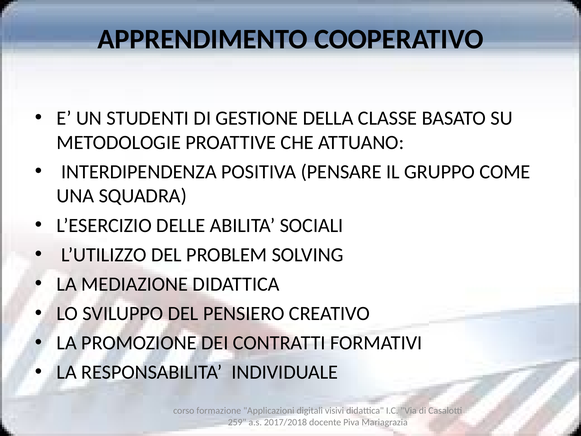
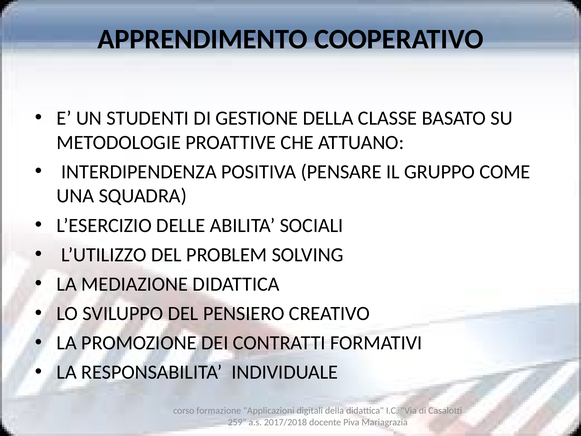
digitali visivi: visivi -> della (334, 410)
